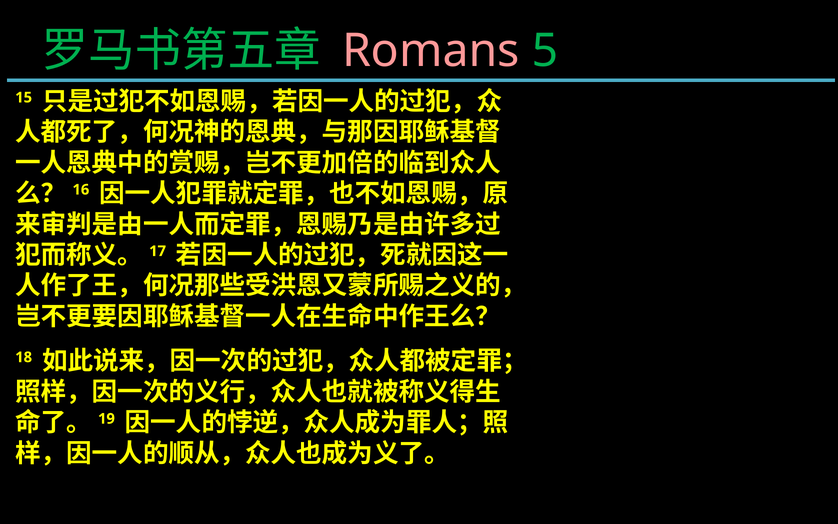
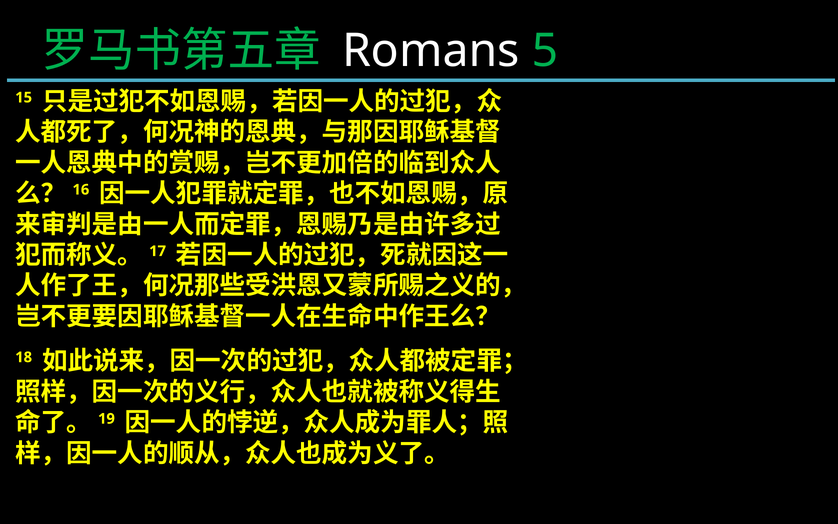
Romans colour: pink -> white (431, 51)
